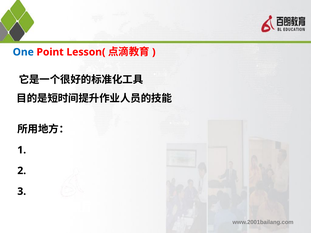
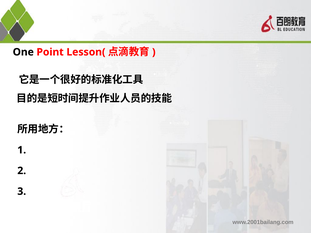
One colour: blue -> black (23, 52)
